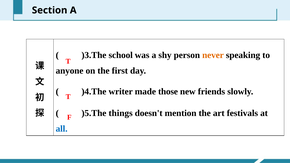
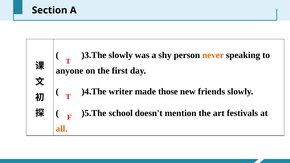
)3.The school: school -> slowly (121, 55)
things: things -> school (121, 113)
all colour: blue -> orange (62, 129)
